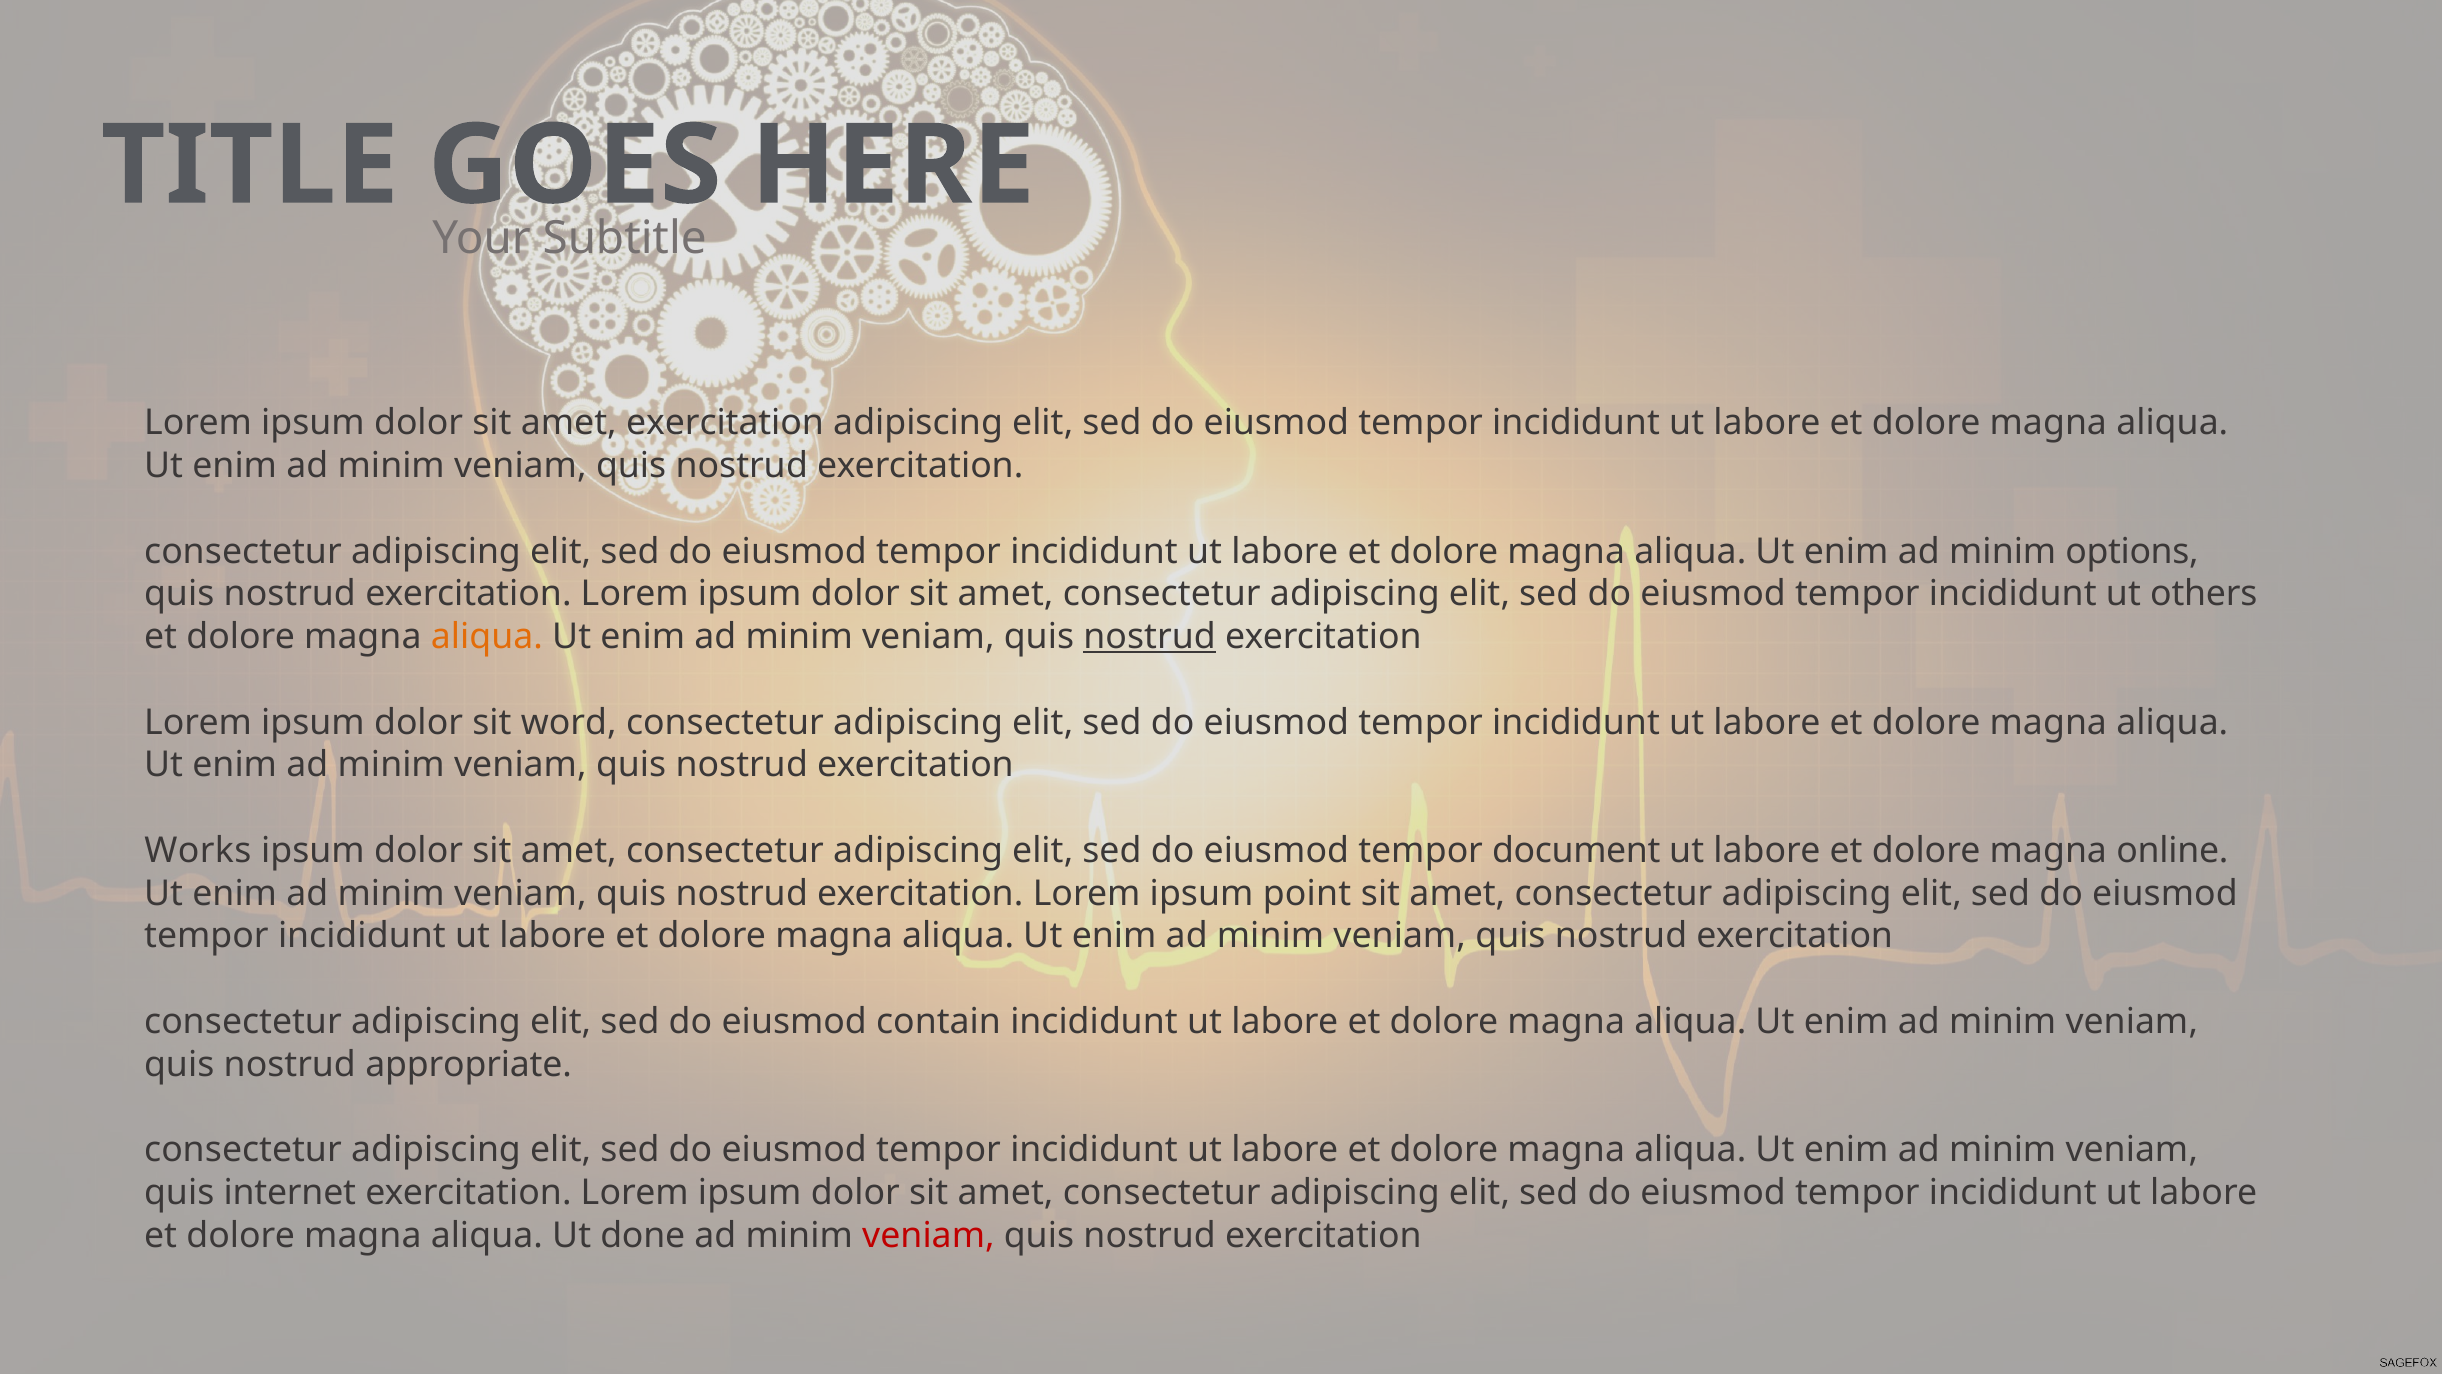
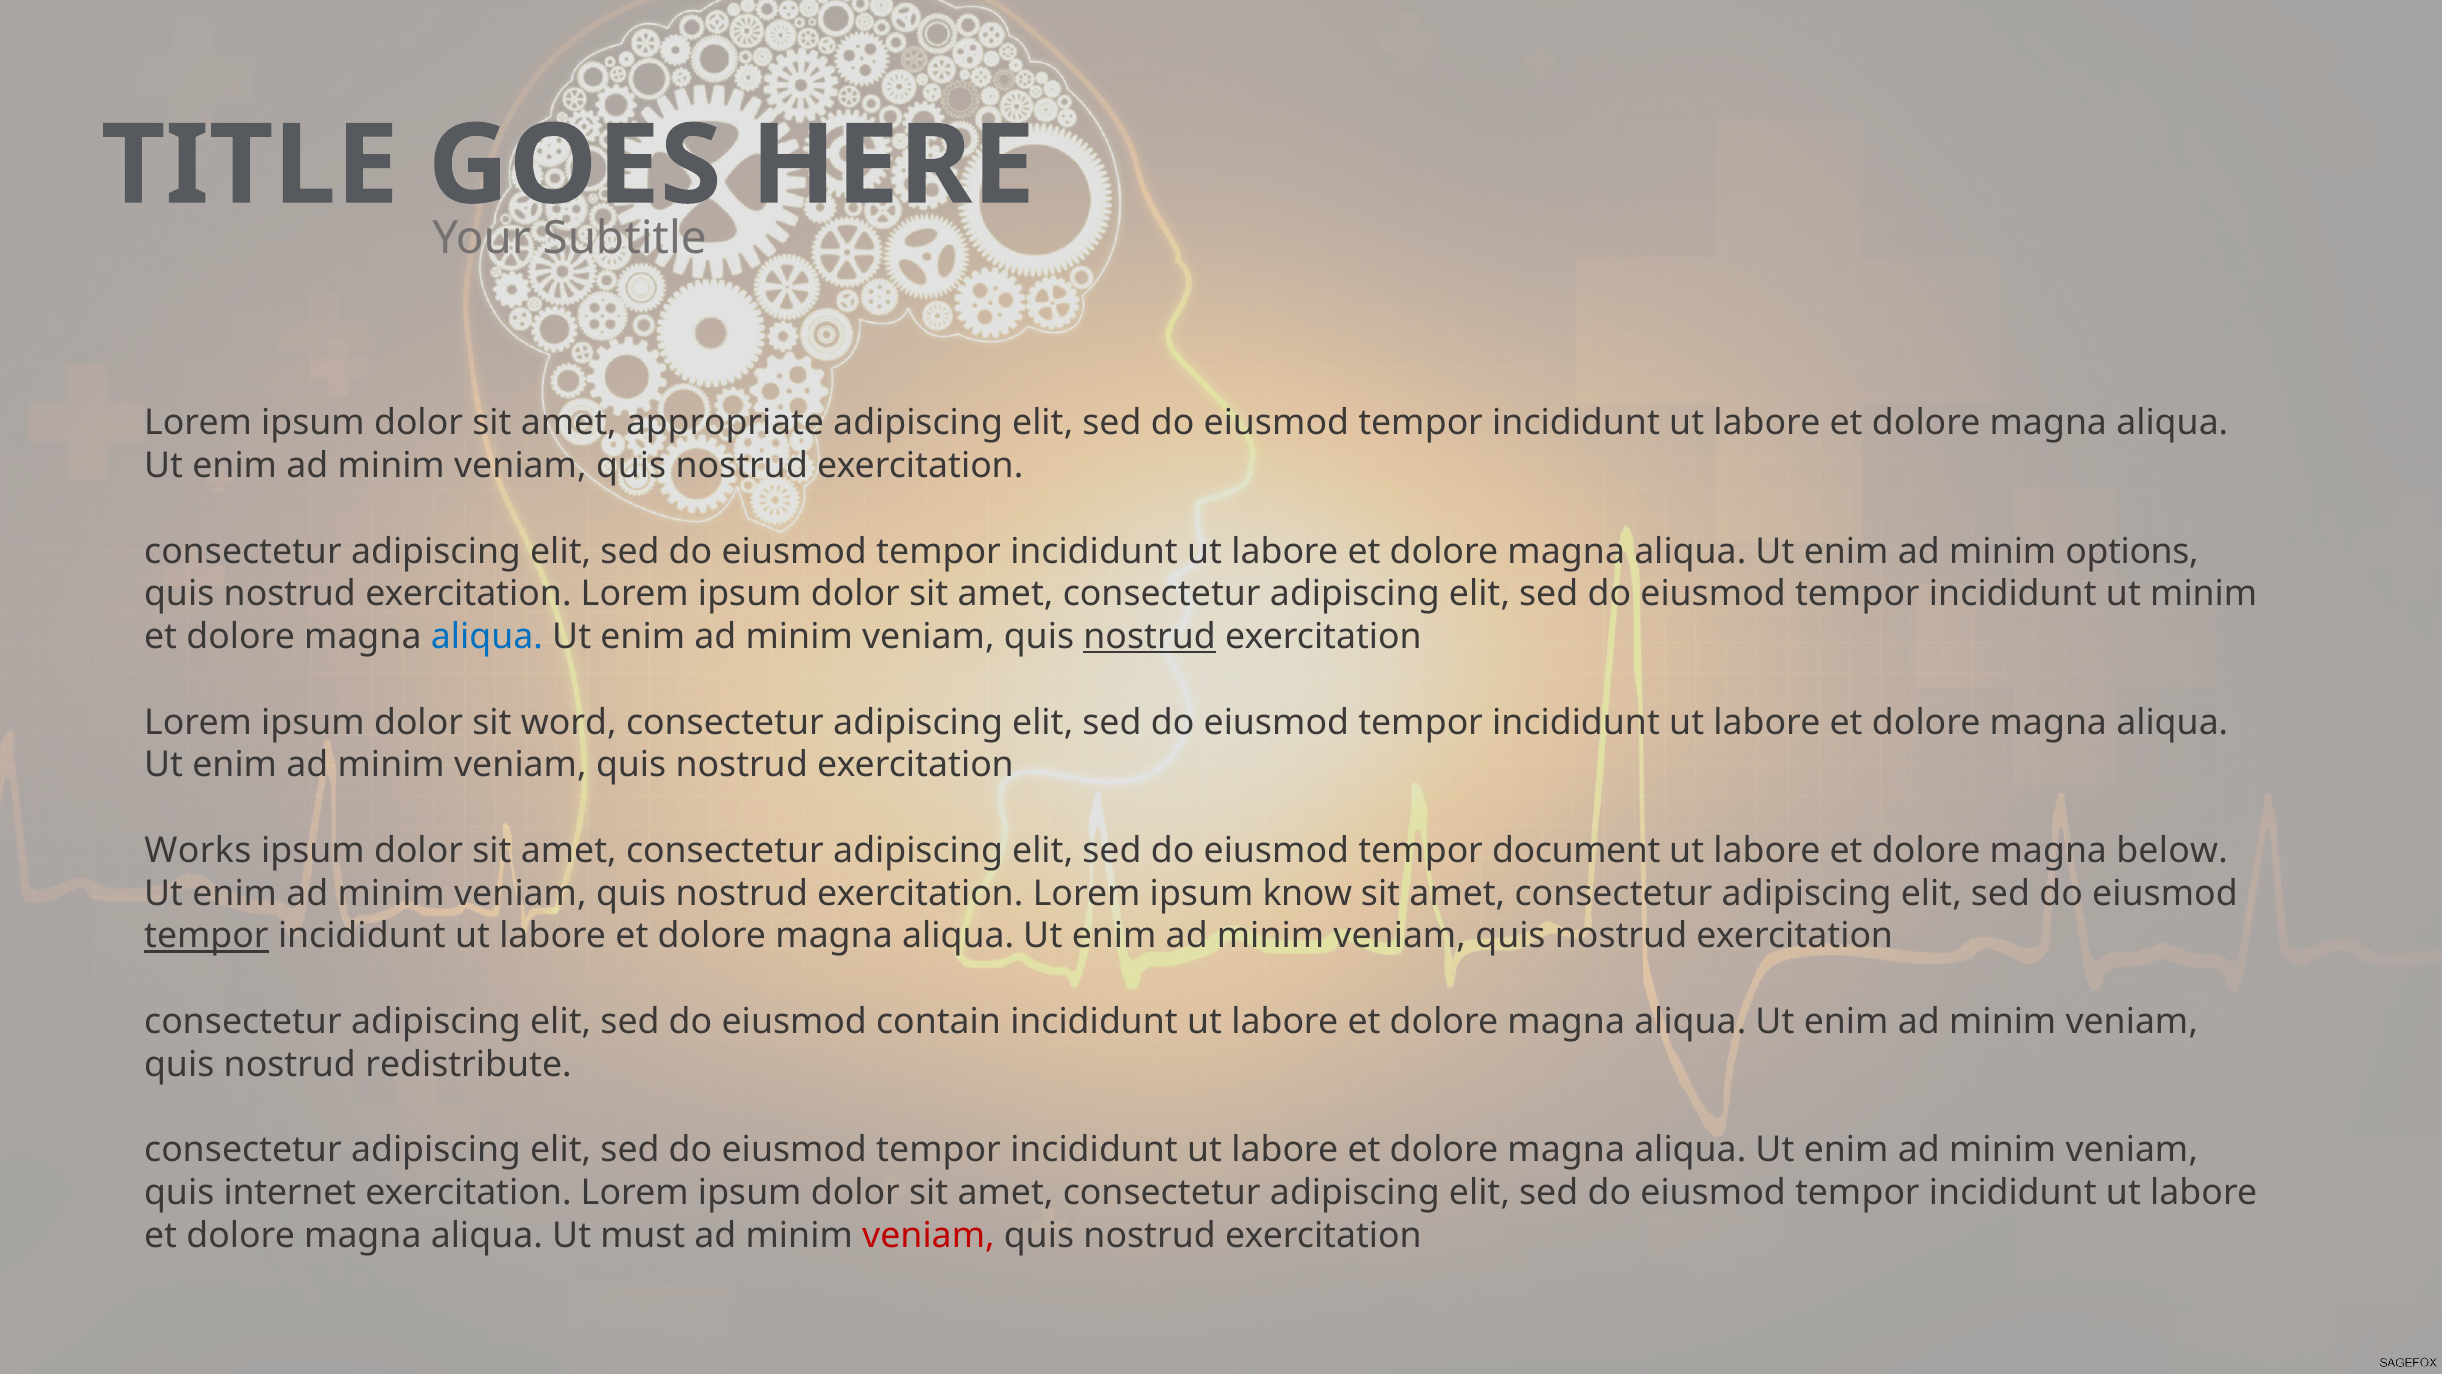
amet exercitation: exercitation -> appropriate (725, 423)
ut others: others -> minim (2204, 594)
aliqua colour: orange -> blue (487, 637)
online: online -> below (2172, 850)
point: point -> know (1307, 893)
tempor underline: none -> present (206, 936)
appropriate: appropriate -> redistribute (468, 1064)
done: done -> must (643, 1235)
